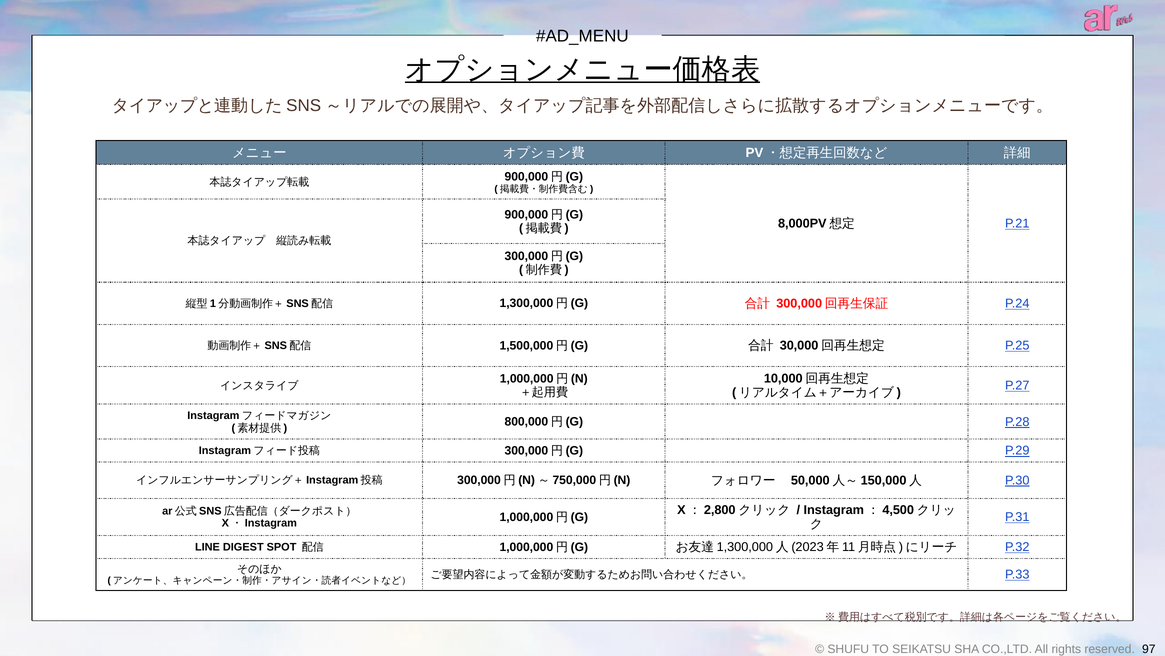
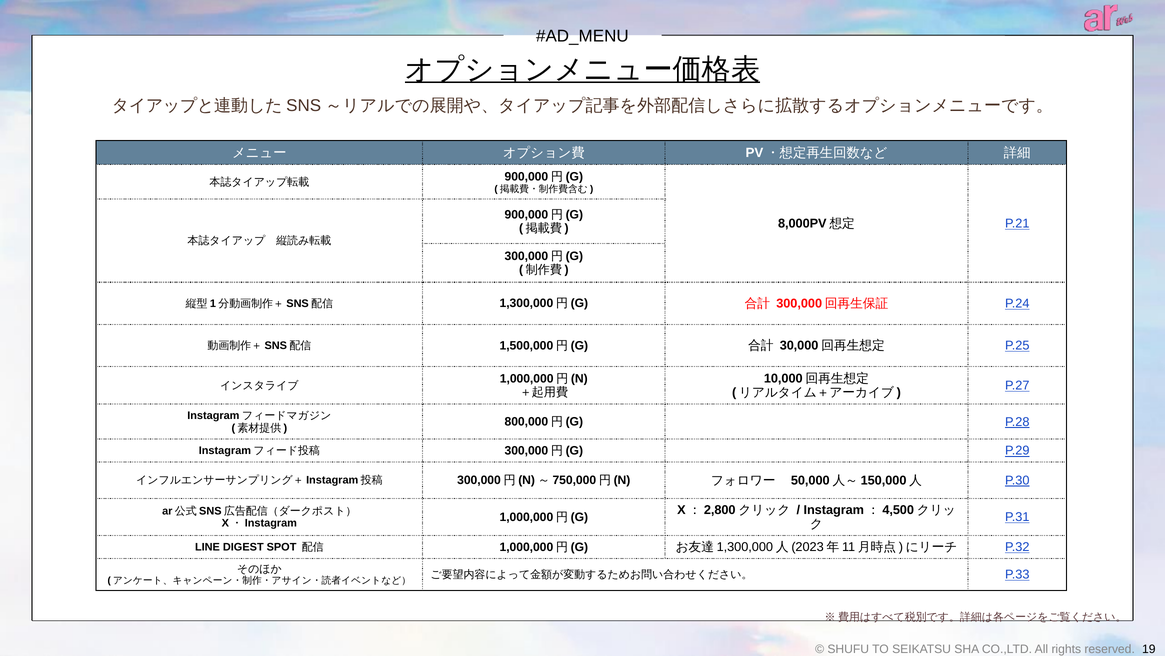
97: 97 -> 19 (1149, 648)
